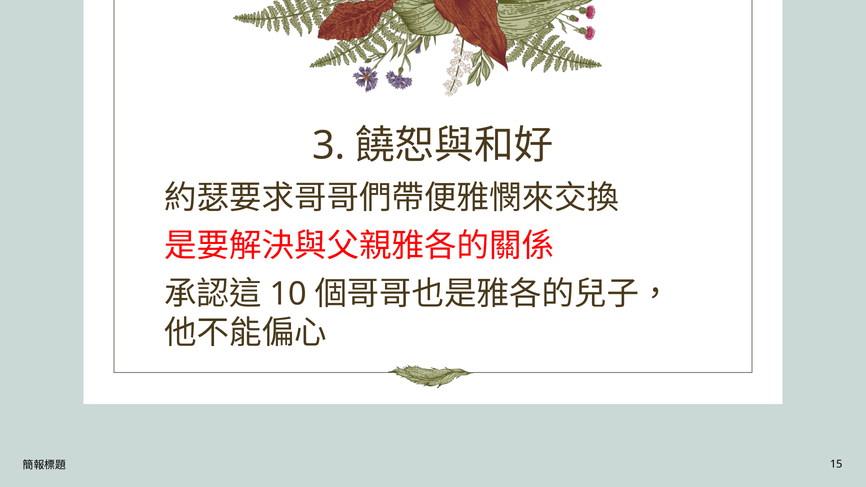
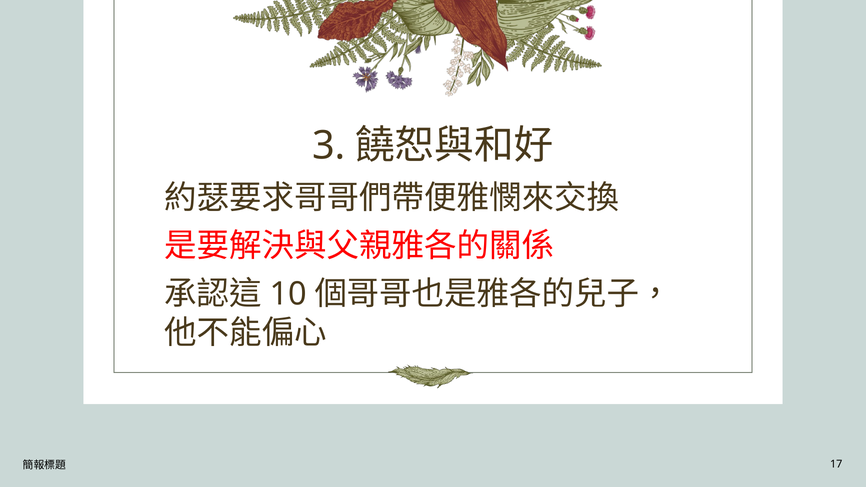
15: 15 -> 17 (836, 464)
